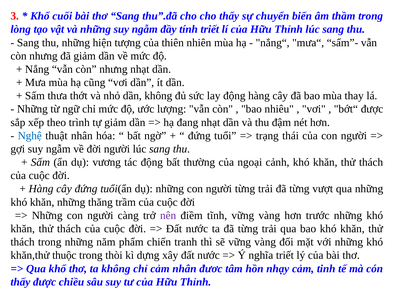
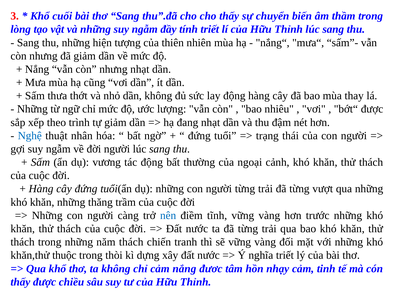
nên colour: purple -> blue (168, 216)
năm phẩm: phẩm -> thách (131, 242)
cảm nhân: nhân -> nắng (184, 269)
